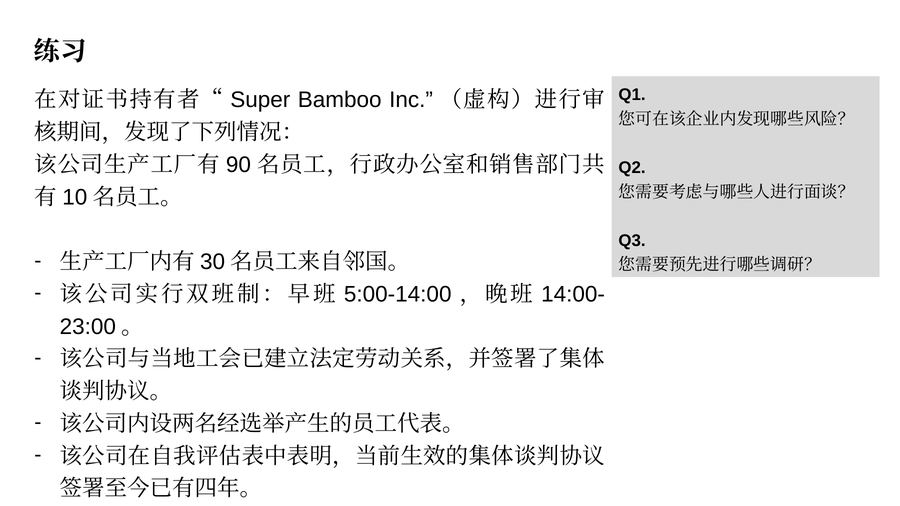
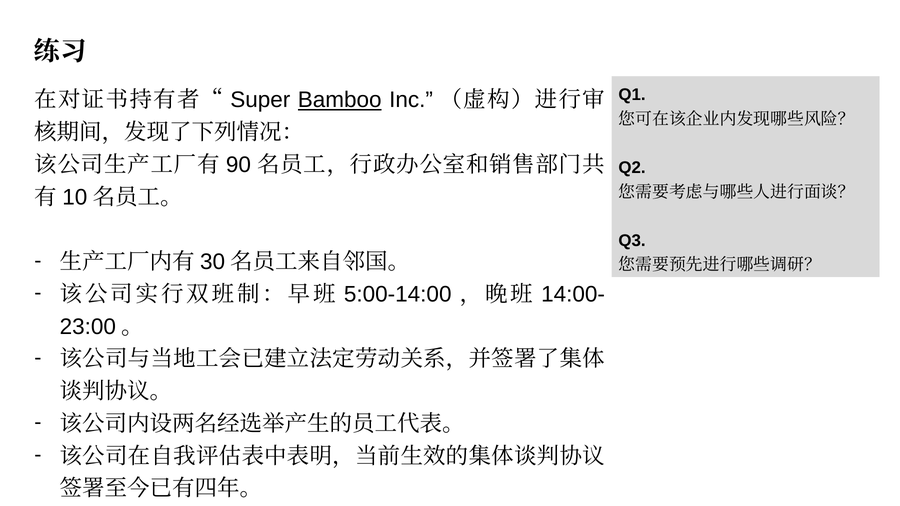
Bamboo underline: none -> present (340, 100)
